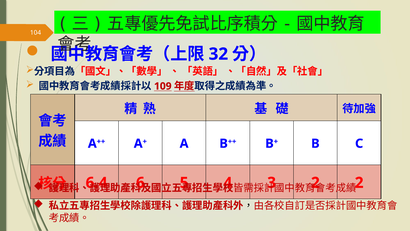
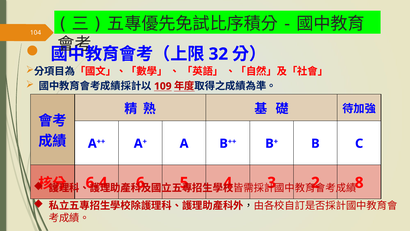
2: 2 -> 8 (359, 182)
